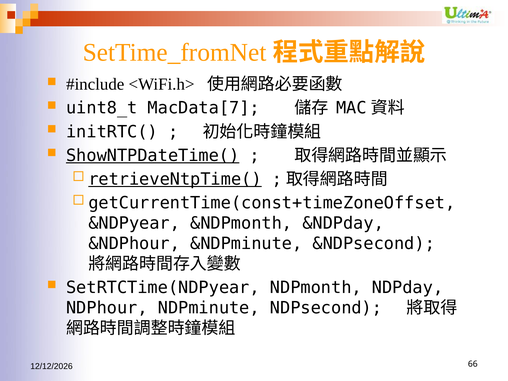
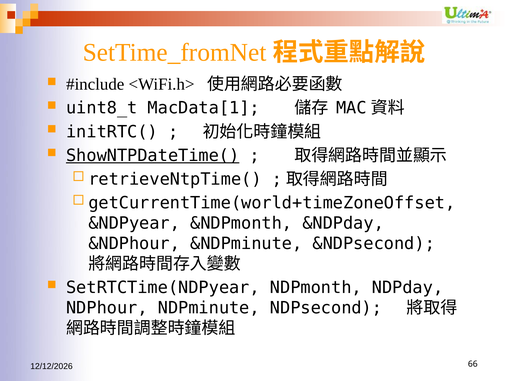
MacData[7: MacData[7 -> MacData[1 (204, 108)
retrieveNtpTime( underline: present -> none (175, 179)
getCurrentTime(const+timeZoneOffset: getCurrentTime(const+timeZoneOffset -> getCurrentTime(world+timeZoneOffset (272, 203)
